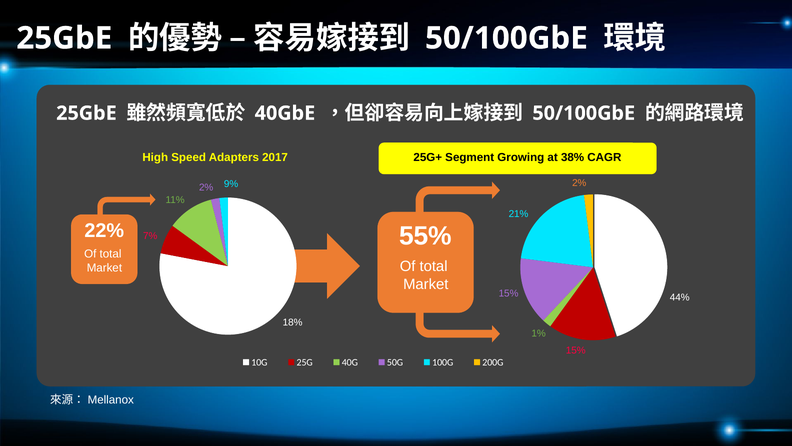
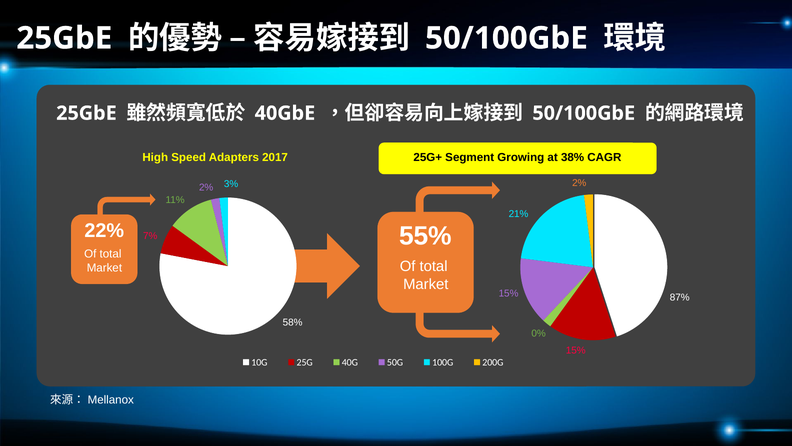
9%: 9% -> 3% (231, 184)
44%: 44% -> 87% (680, 297)
18%: 18% -> 58% (293, 322)
1%: 1% -> 0% (539, 333)
